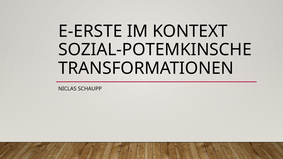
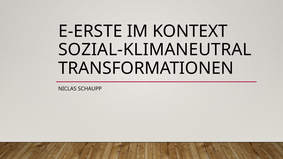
SOZIAL-POTEMKINSCHE: SOZIAL-POTEMKINSCHE -> SOZIAL-KLIMANEUTRAL (155, 50)
